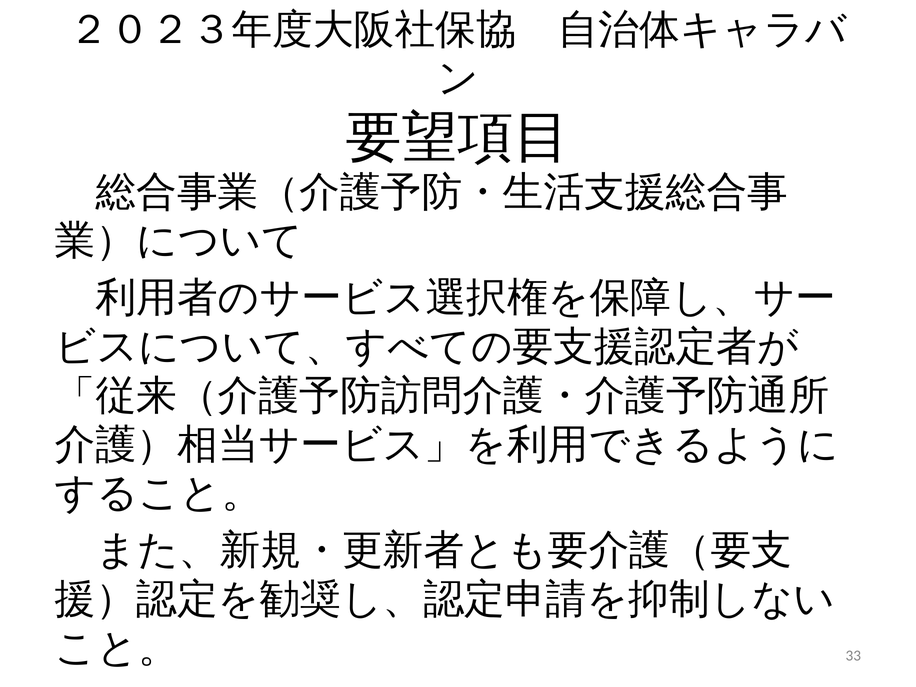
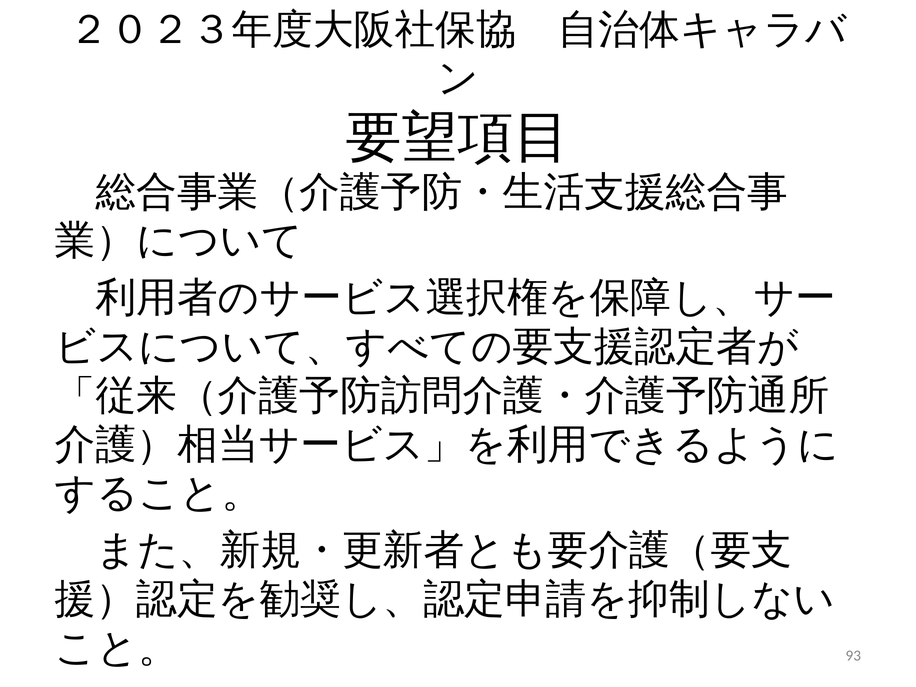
33: 33 -> 93 (853, 656)
